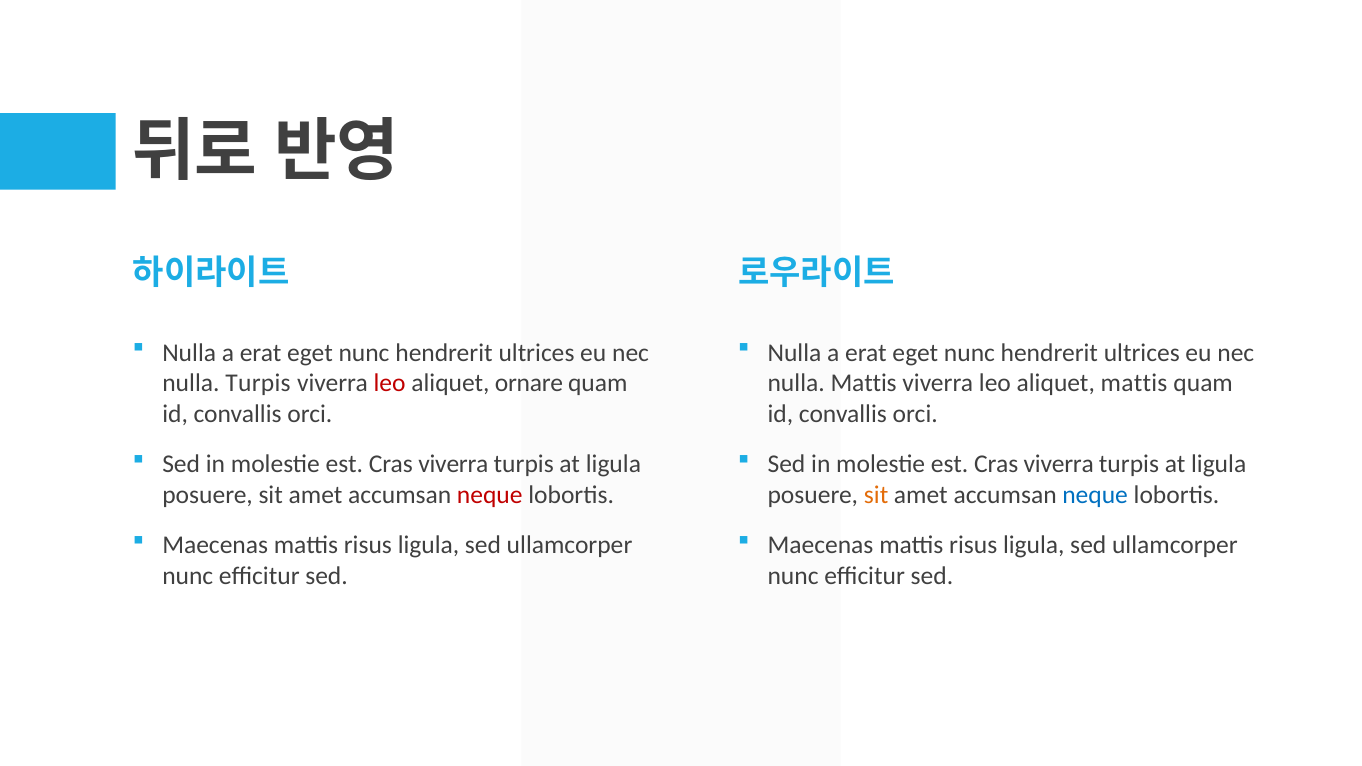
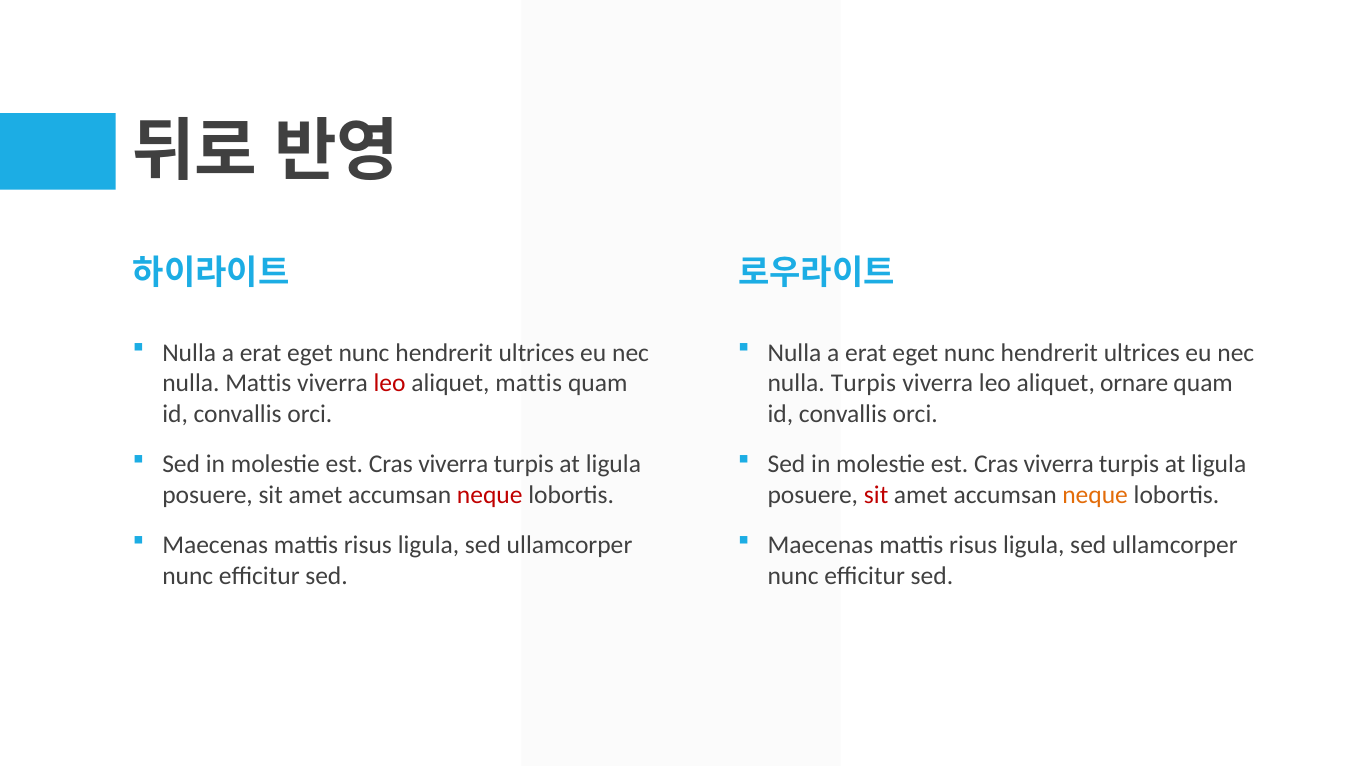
nulla Turpis: Turpis -> Mattis (258, 383)
aliquet ornare: ornare -> mattis (529, 383)
nulla Mattis: Mattis -> Turpis (863, 383)
aliquet mattis: mattis -> ornare (1134, 383)
sit colour: orange -> red (876, 495)
neque colour: blue -> orange (1095, 495)
